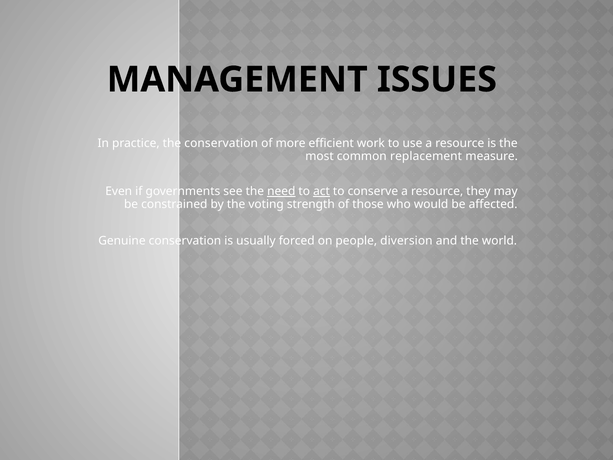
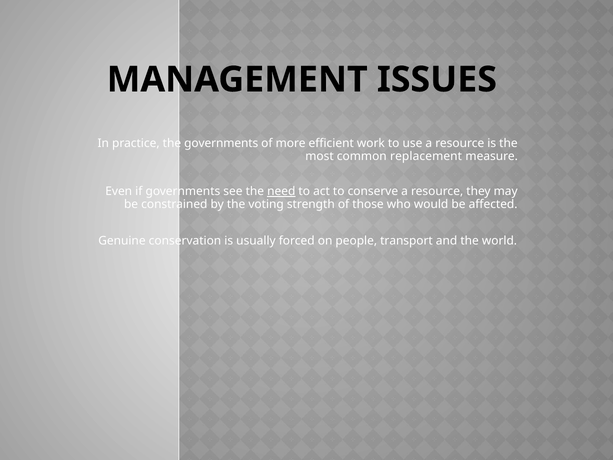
the conservation: conservation -> governments (221, 143)
act underline: present -> none (322, 191)
diversion: diversion -> transport (406, 240)
